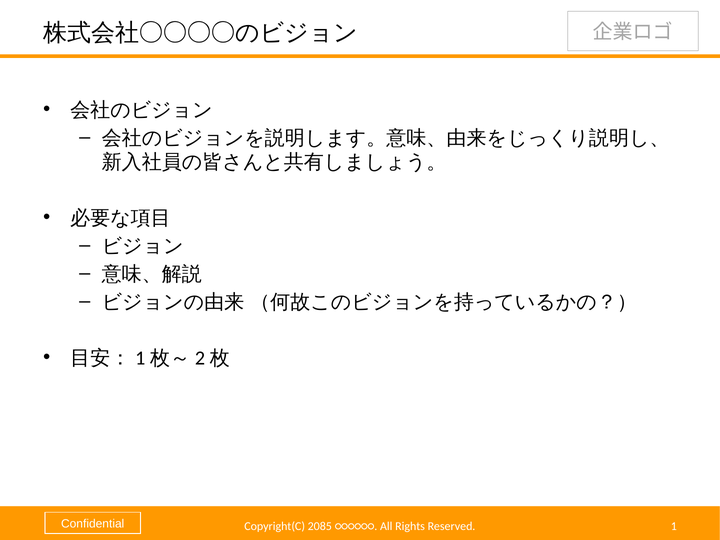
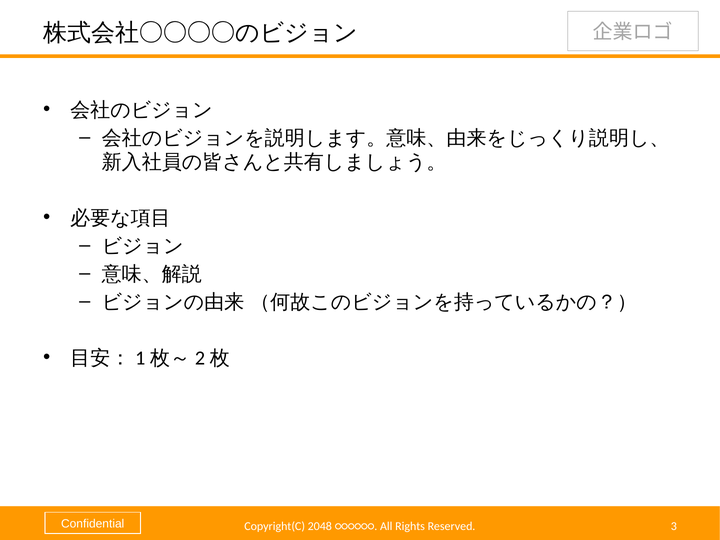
2085: 2085 -> 2048 (320, 526)
1: 1 -> 3 (674, 526)
